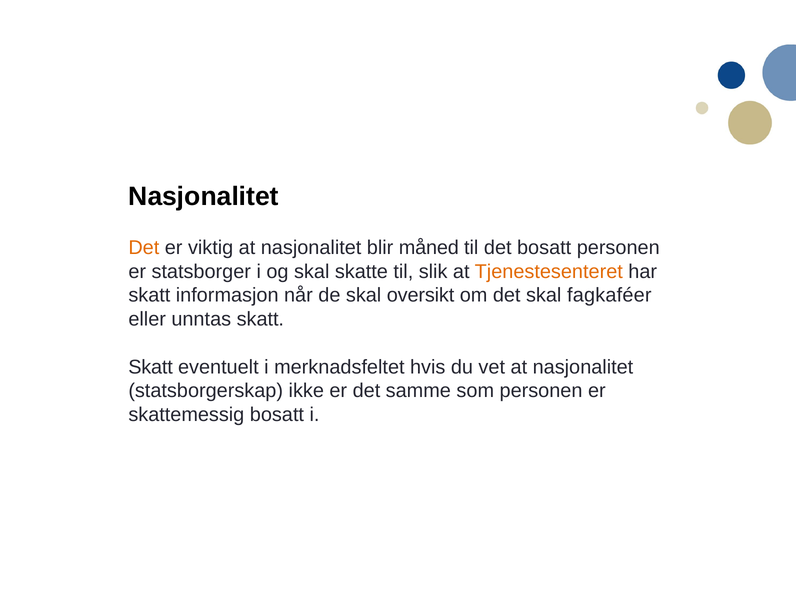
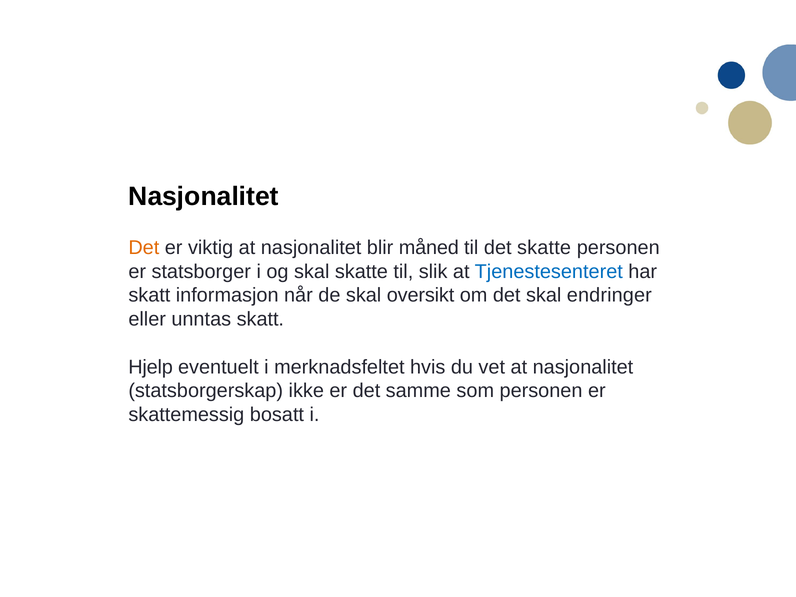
det bosatt: bosatt -> skatte (544, 248)
Tjenestesenteret colour: orange -> blue (549, 271)
fagkaféer: fagkaféer -> endringer (609, 295)
Skatt: Skatt -> Hjelp (151, 367)
